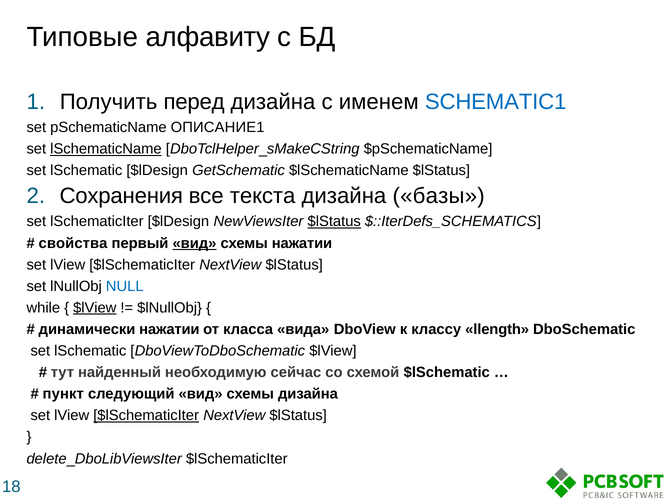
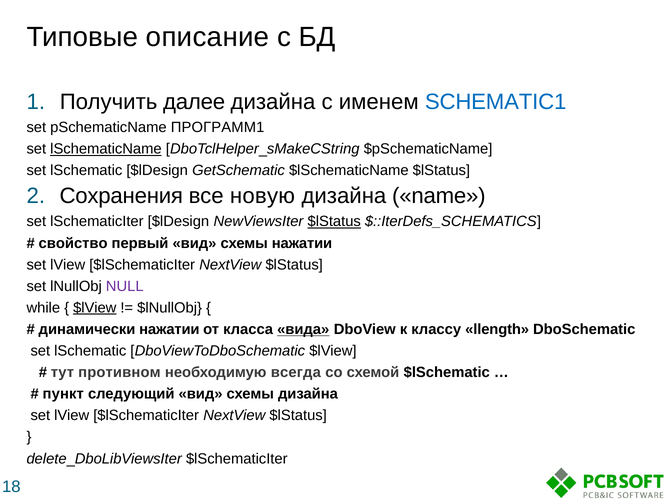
алфавиту: алфавиту -> описание (208, 37)
перед: перед -> далее (194, 102)
ОПИСАНИЕ1: ОПИСАНИЕ1 -> ПРОГРАММ1 (218, 127)
текста: текста -> новую (262, 196)
базы: базы -> name (439, 196)
свойства: свойства -> свойство (73, 243)
вид underline: present -> none (194, 243)
NULL colour: blue -> purple (125, 286)
вида underline: none -> present (303, 329)
найденный: найденный -> противном (119, 372)
сейчас: сейчас -> всегда (296, 372)
$lSchematicIter underline: present -> none (146, 415)
